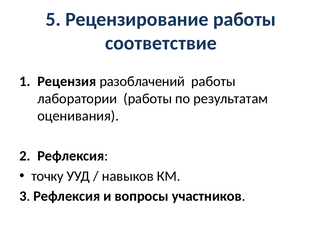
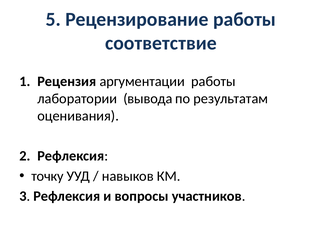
разоблачений: разоблачений -> аргументации (142, 81)
лаборатории работы: работы -> вывода (148, 98)
